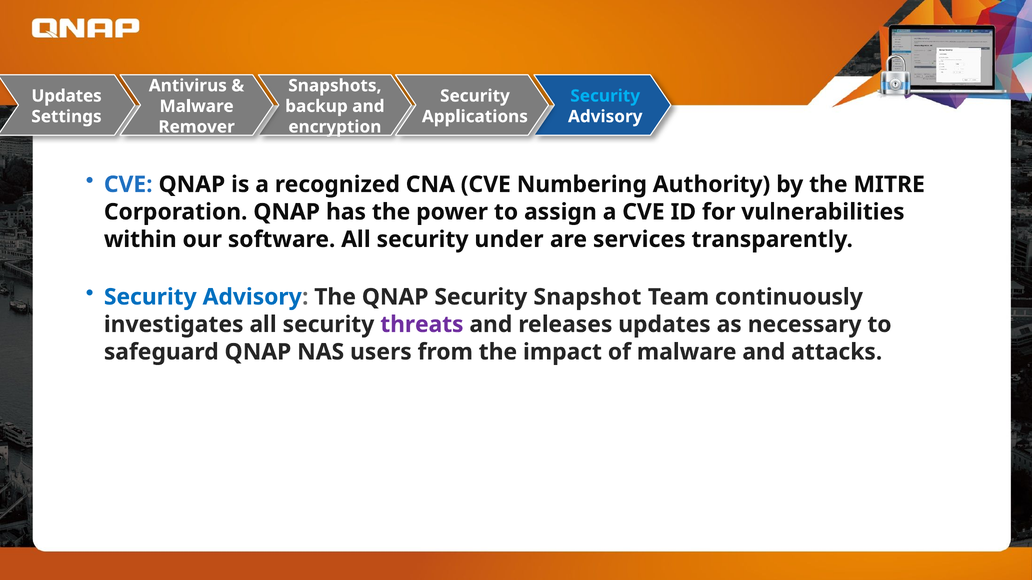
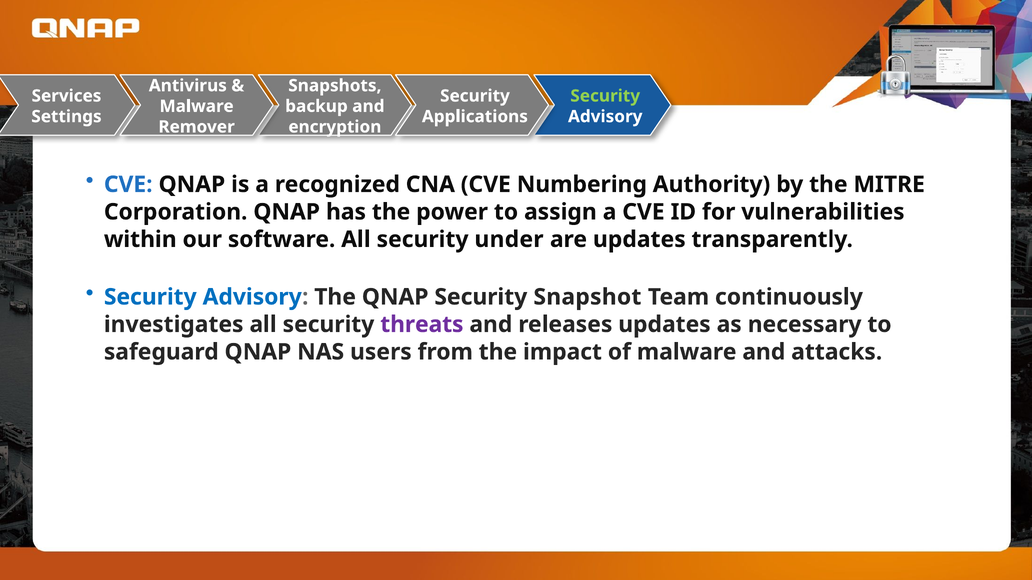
Updates: Updates -> Services (66, 96)
Security colour: light blue -> light green (605, 96)
are services: services -> updates (639, 240)
